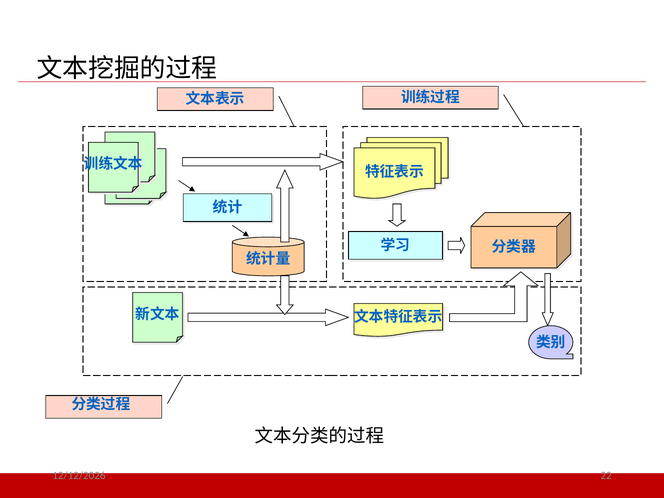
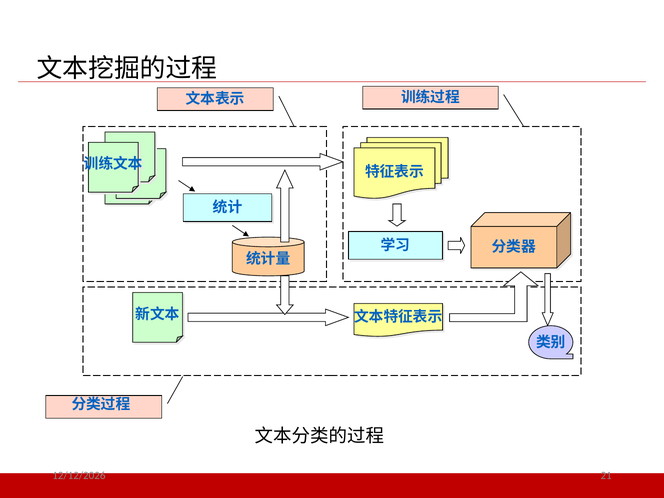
22: 22 -> 21 (606, 475)
